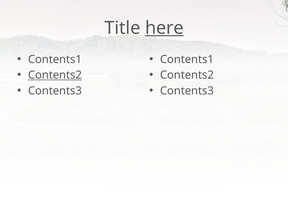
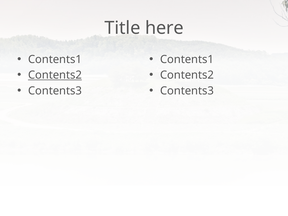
here underline: present -> none (164, 28)
